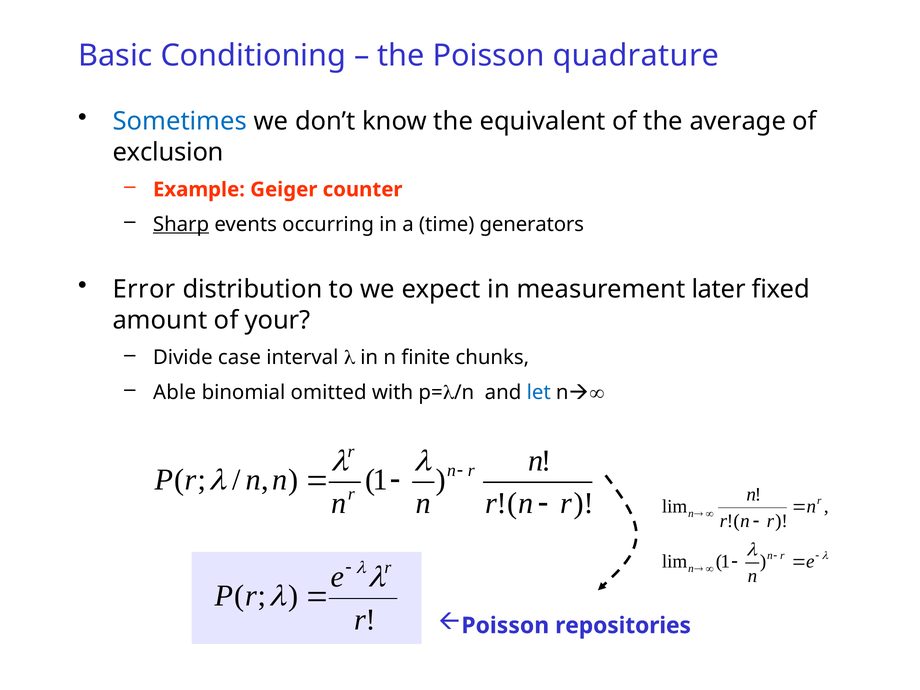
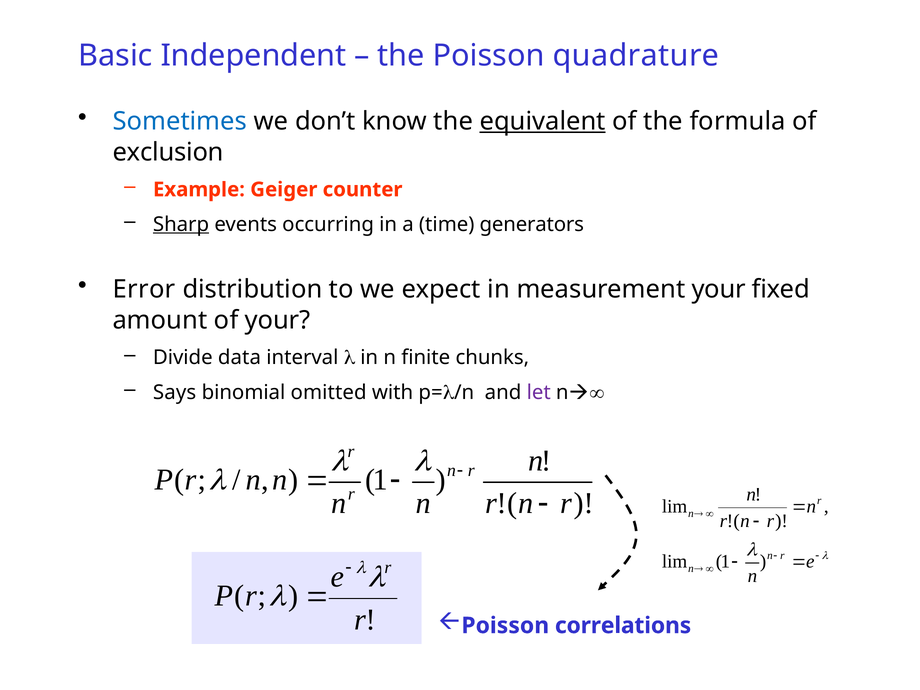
Conditioning: Conditioning -> Independent (253, 56)
equivalent underline: none -> present (543, 121)
average: average -> formula (738, 121)
measurement later: later -> your (719, 290)
case: case -> data (239, 358)
Able: Able -> Says (175, 392)
let colour: blue -> purple (539, 392)
repositories: repositories -> correlations (623, 626)
